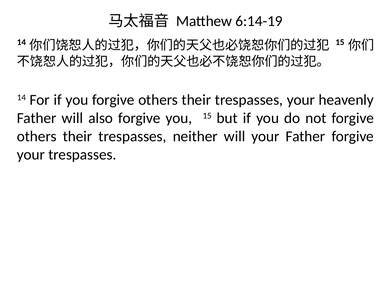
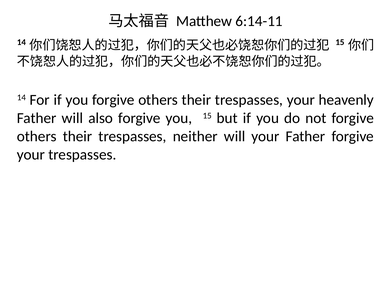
6:14-19: 6:14-19 -> 6:14-11 (259, 21)
